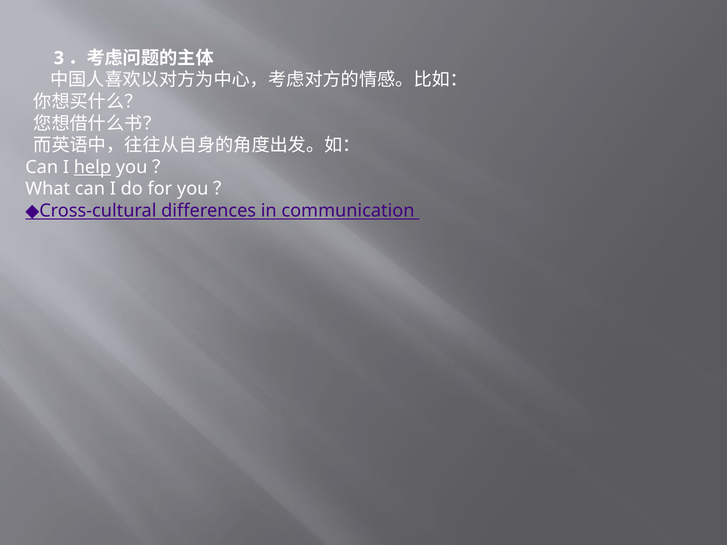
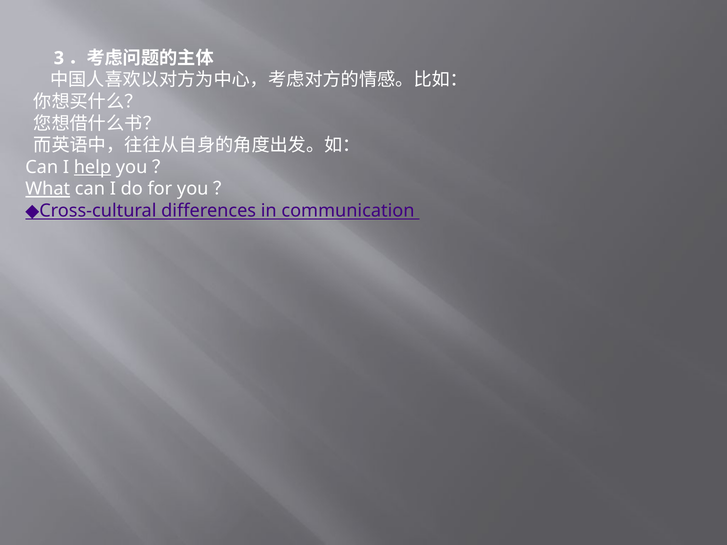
What underline: none -> present (48, 189)
